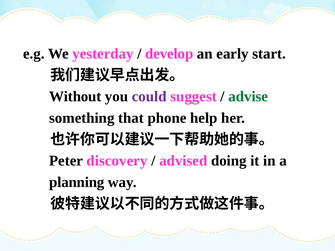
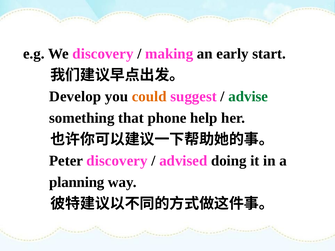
We yesterday: yesterday -> discovery (103, 54)
develop: develop -> making (169, 54)
Without: Without -> Develop (75, 97)
could colour: purple -> orange (149, 97)
